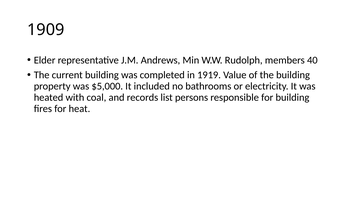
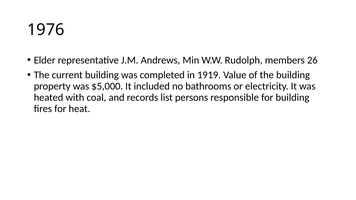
1909: 1909 -> 1976 (46, 30)
40: 40 -> 26 (312, 60)
